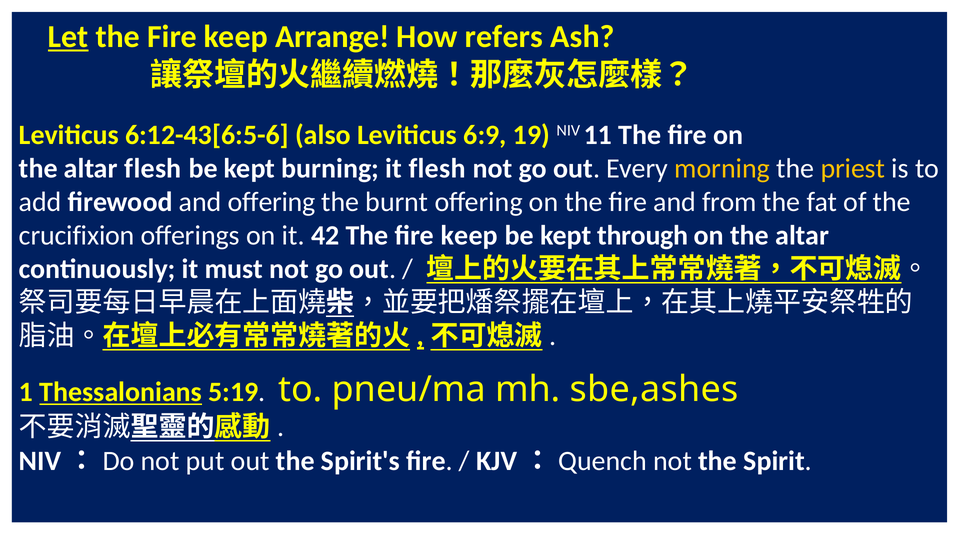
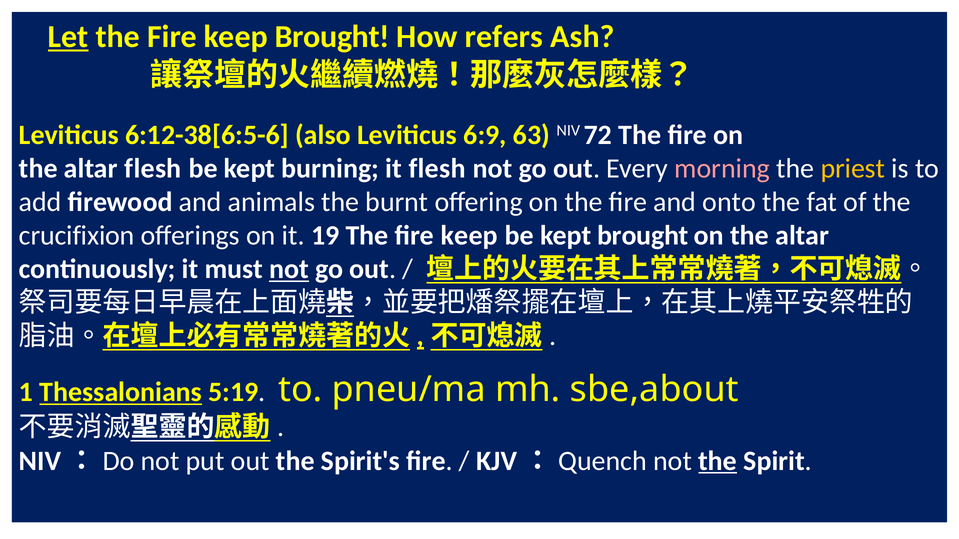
keep Arrange: Arrange -> Brought (332, 37)
6:12-43[6:5-6: 6:12-43[6:5-6 -> 6:12-38[6:5-6 (207, 135)
19: 19 -> 63 (531, 135)
11: 11 -> 72 (598, 135)
morning colour: yellow -> pink (722, 169)
and offering: offering -> animals (271, 202)
from: from -> onto (729, 202)
42: 42 -> 19 (325, 236)
kept through: through -> brought (643, 236)
not underline: none -> present (289, 269)
sbe,ashes: sbe,ashes -> sbe,about (654, 390)
the underline: none -> present (718, 461)
